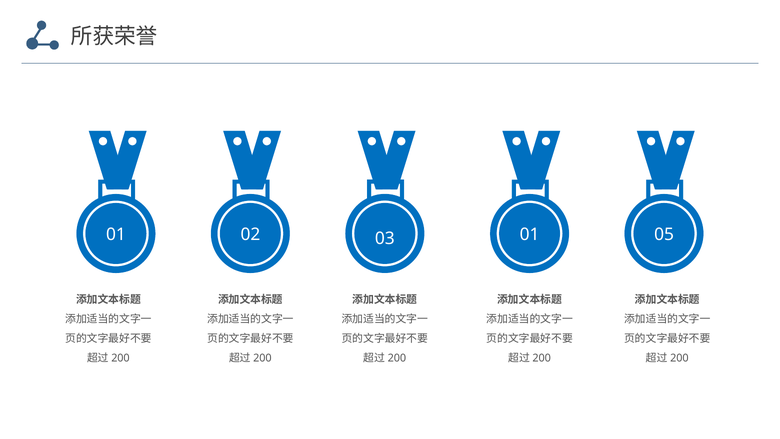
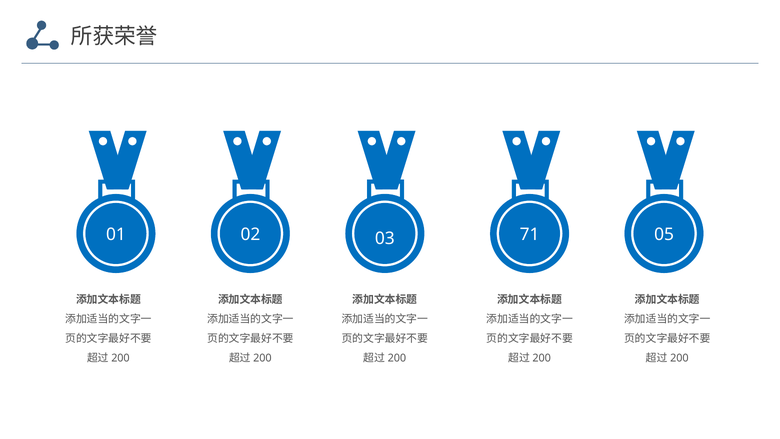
02 01: 01 -> 71 (530, 235)
